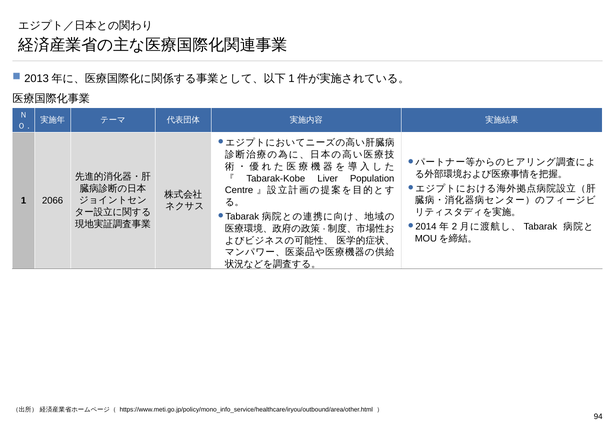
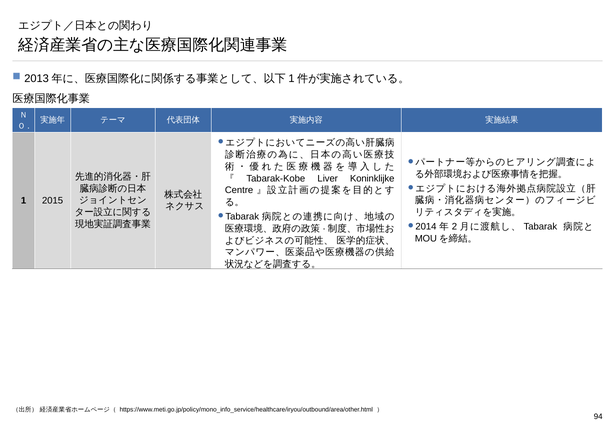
Population: Population -> Koninklijke (372, 178)
2066: 2066 -> 2015 (53, 201)
